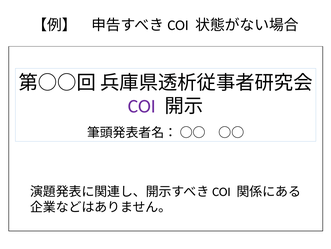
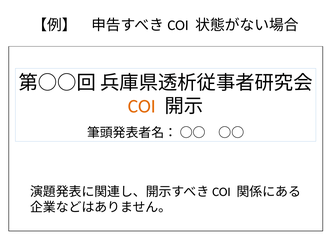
COI colour: purple -> orange (142, 106)
